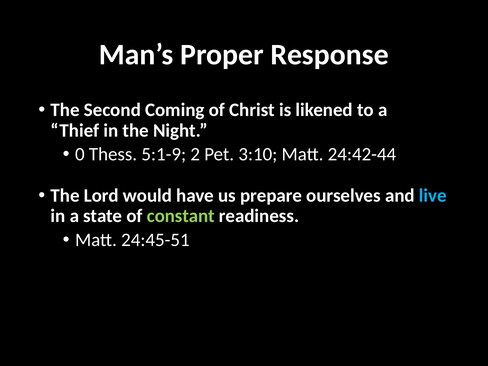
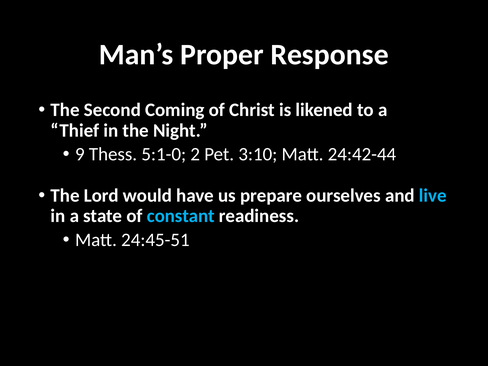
0: 0 -> 9 (80, 154)
5:1-9: 5:1-9 -> 5:1-0 (164, 154)
constant colour: light green -> light blue (181, 216)
